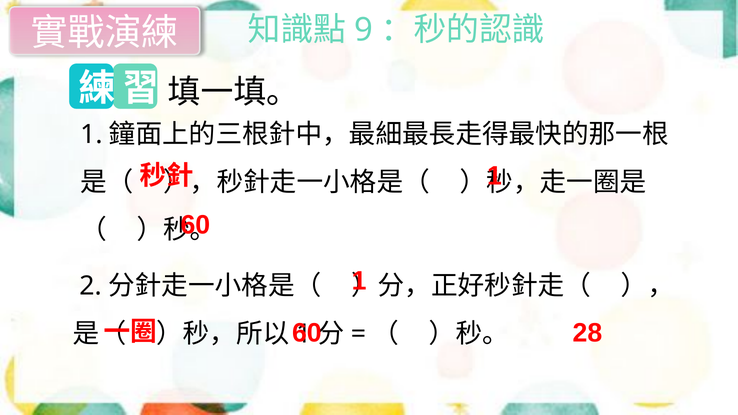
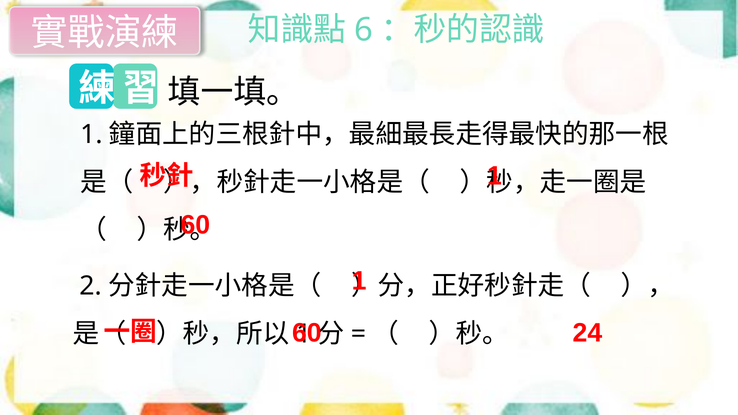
9: 9 -> 6 (364, 30)
28: 28 -> 24 (587, 333)
